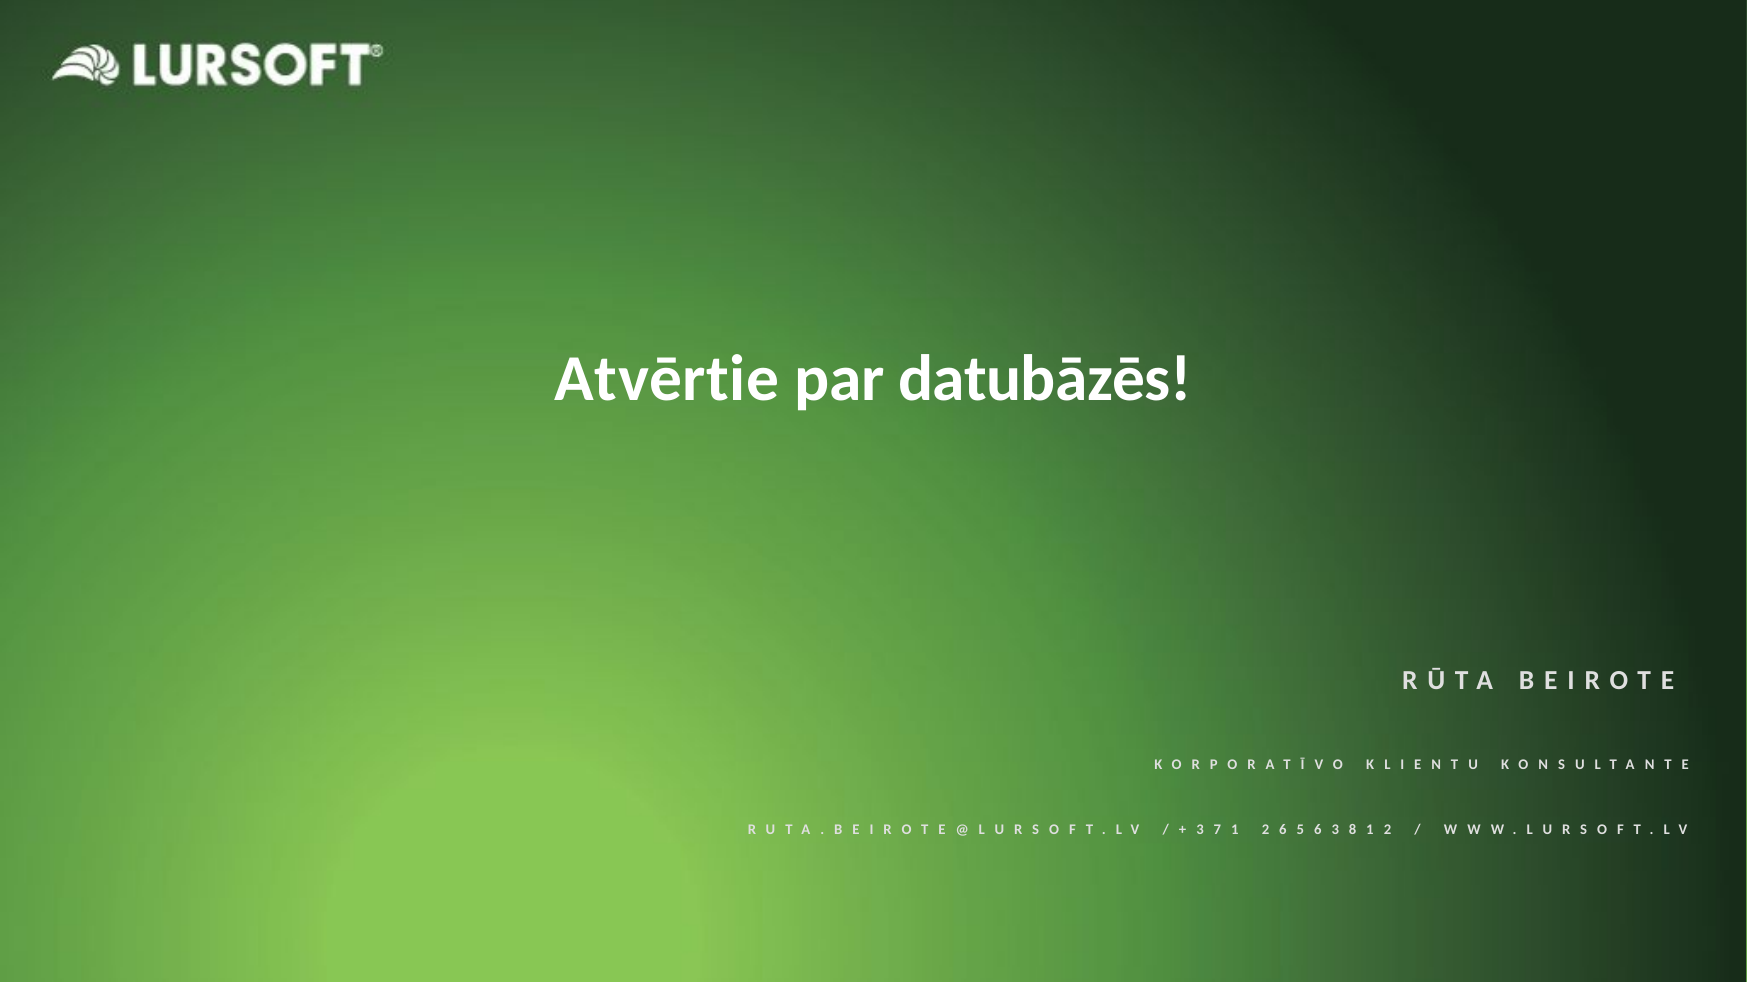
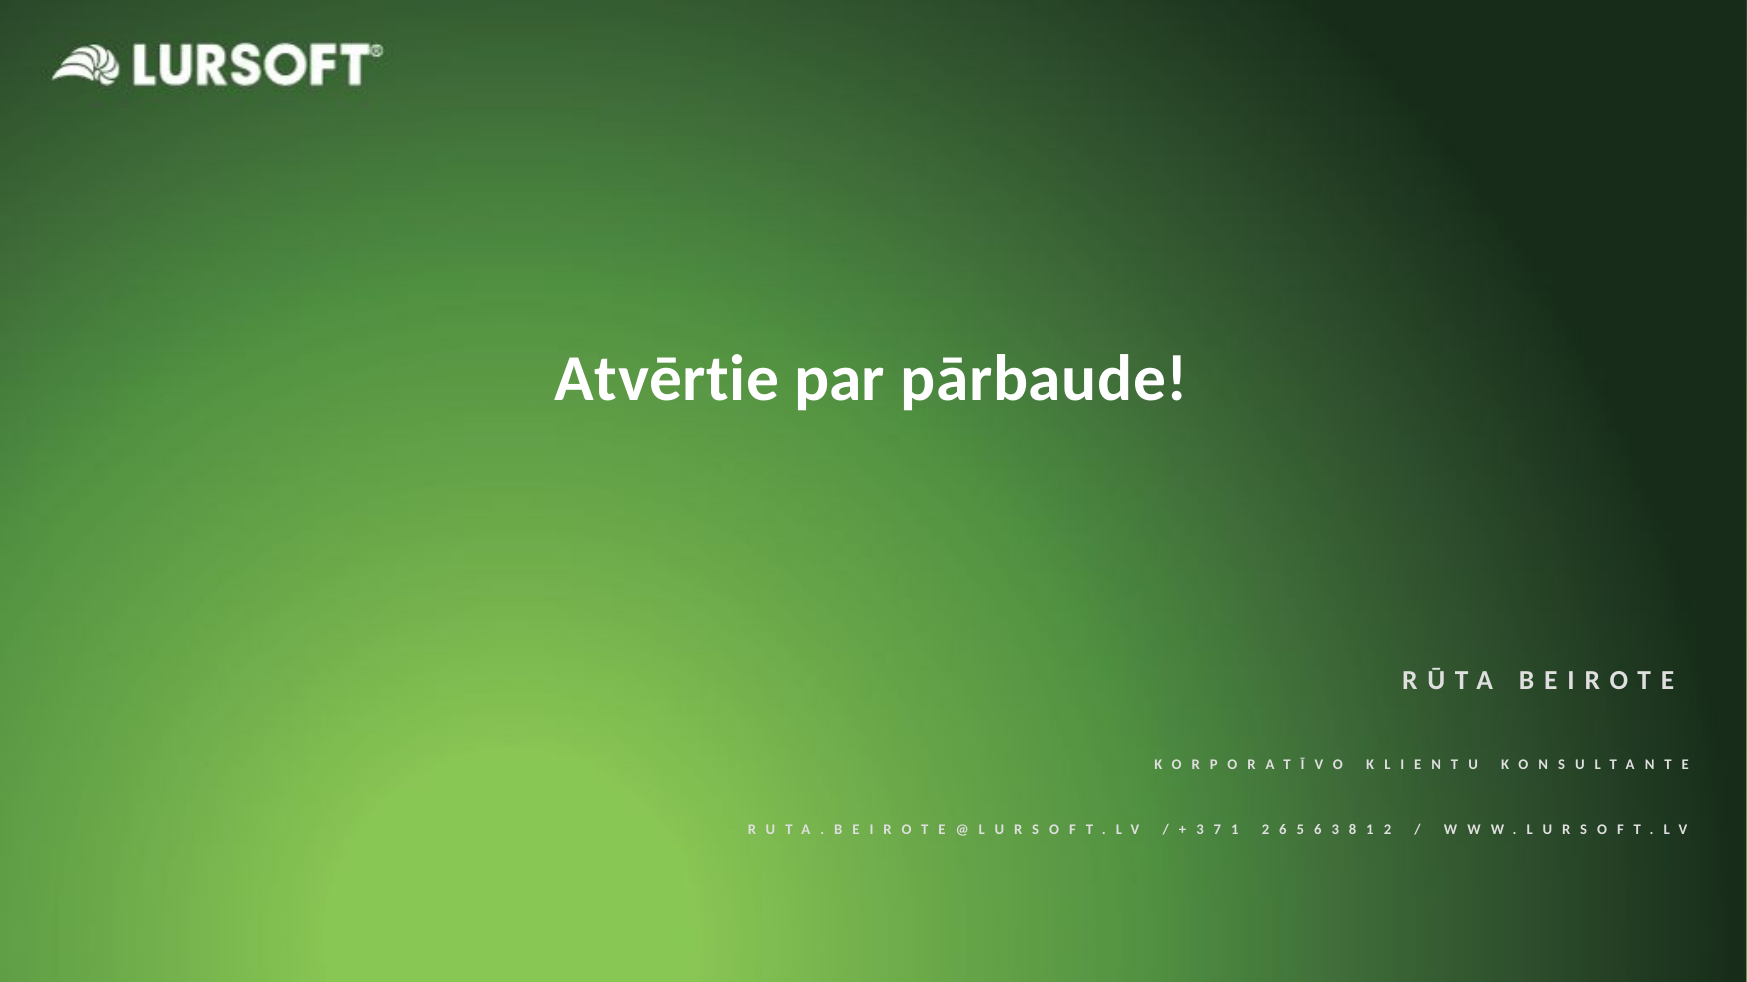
datubāzēs: datubāzēs -> pārbaude (1044, 379)
